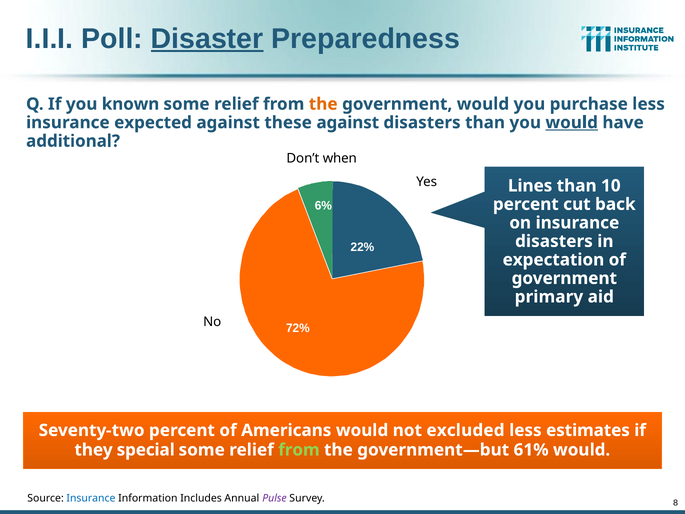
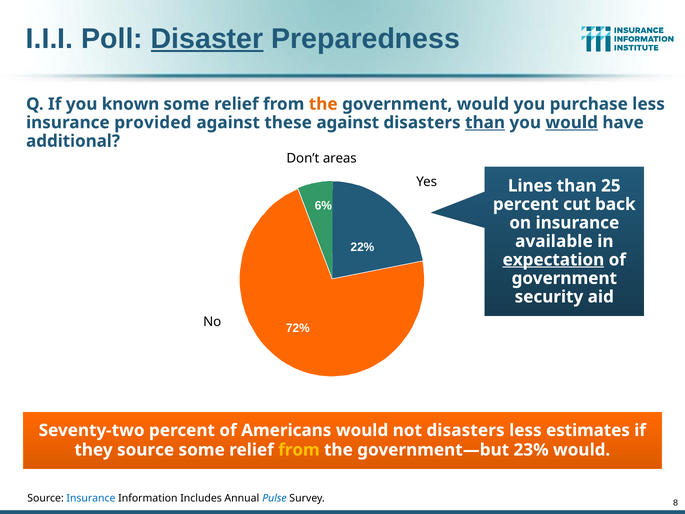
expected: expected -> provided (153, 123)
than underline: none -> present (485, 123)
when: when -> areas (340, 158)
10: 10 -> 25 (611, 186)
disasters: disasters -> available (554, 241)
expectation underline: none -> present (553, 260)
primary: primary -> security (549, 297)
not excluded: excluded -> disasters (465, 430)
they special: special -> source (146, 450)
from colour: light green -> yellow (299, 450)
61%: 61% -> 23% (531, 450)
Pulse colour: purple -> blue (275, 498)
